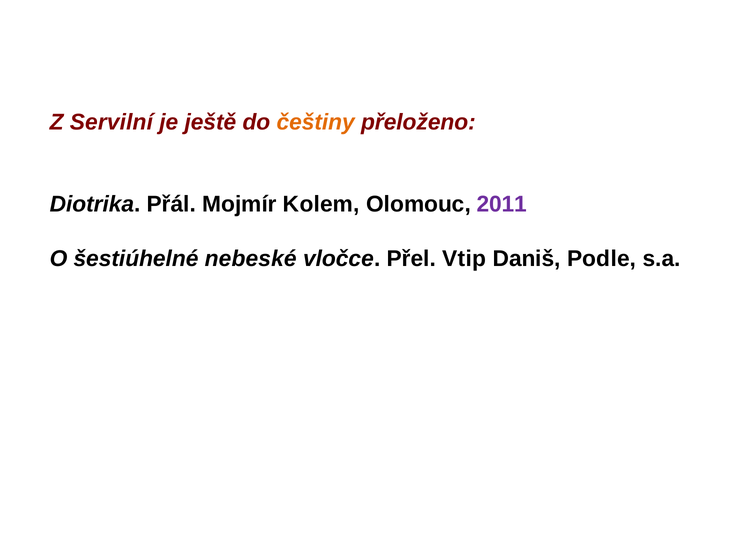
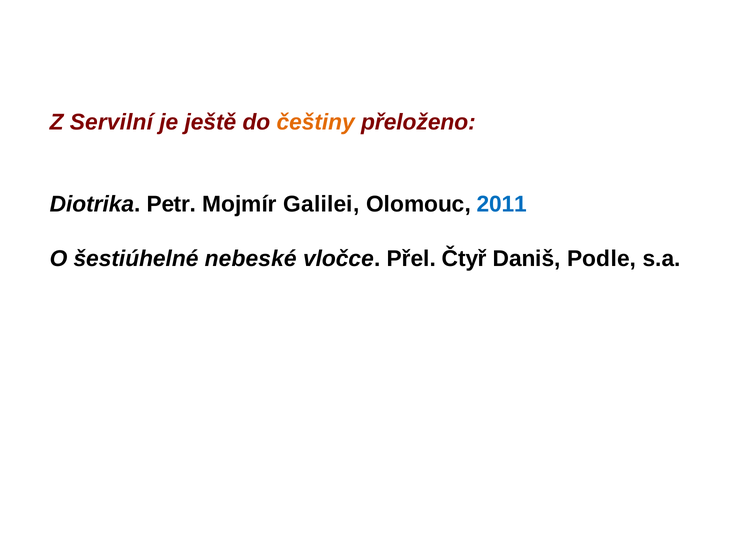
Přál: Přál -> Petr (171, 204)
Kolem: Kolem -> Galilei (321, 204)
2011 colour: purple -> blue (502, 204)
Vtip: Vtip -> Čtyř (464, 259)
